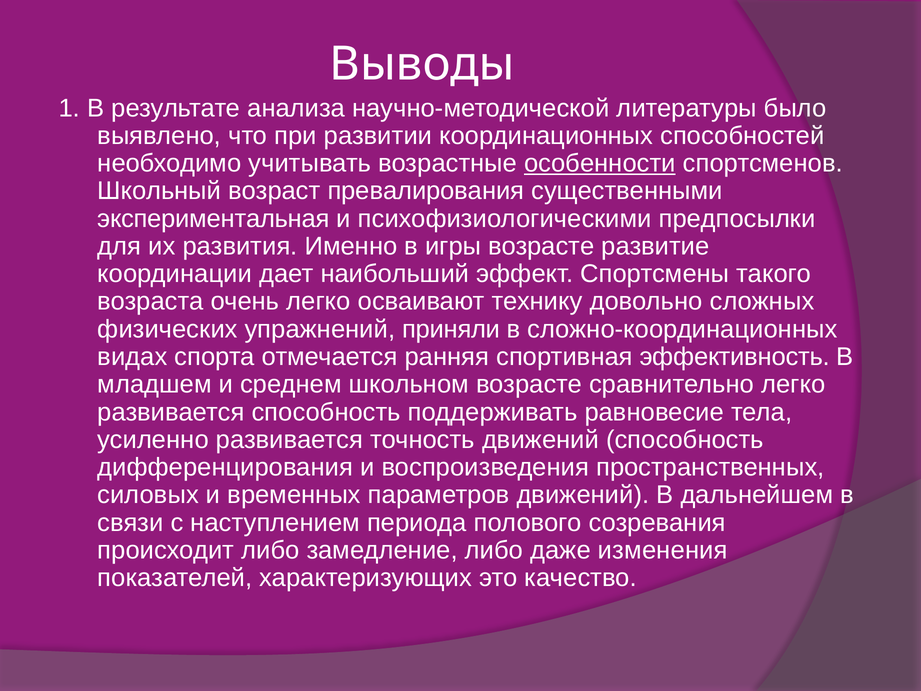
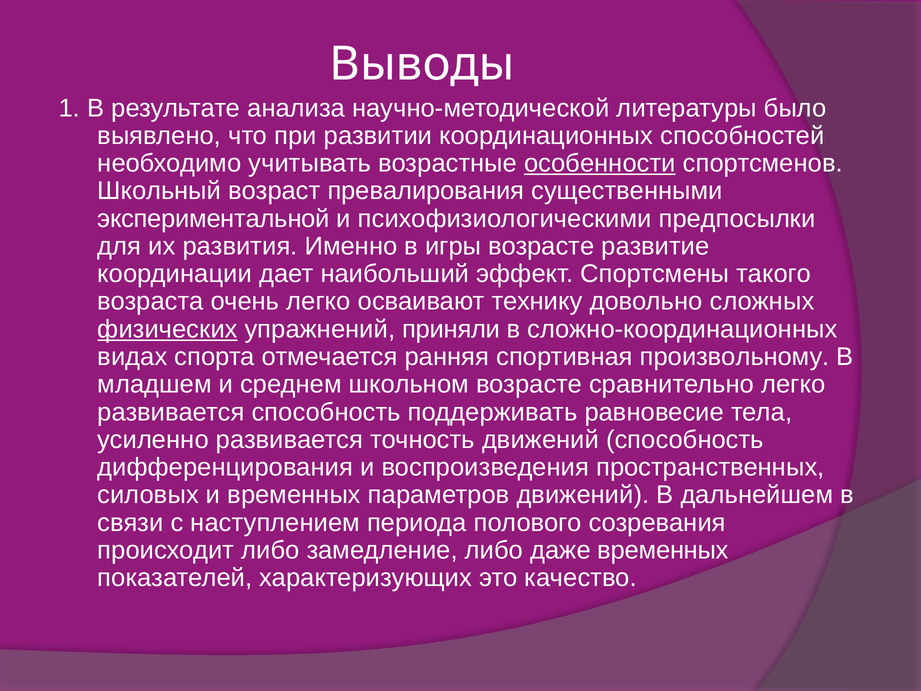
экспериментальная: экспериментальная -> экспериментальной (214, 219)
физических underline: none -> present (168, 329)
эффективность: эффективность -> произвольному (735, 357)
даже изменения: изменения -> временных (663, 550)
